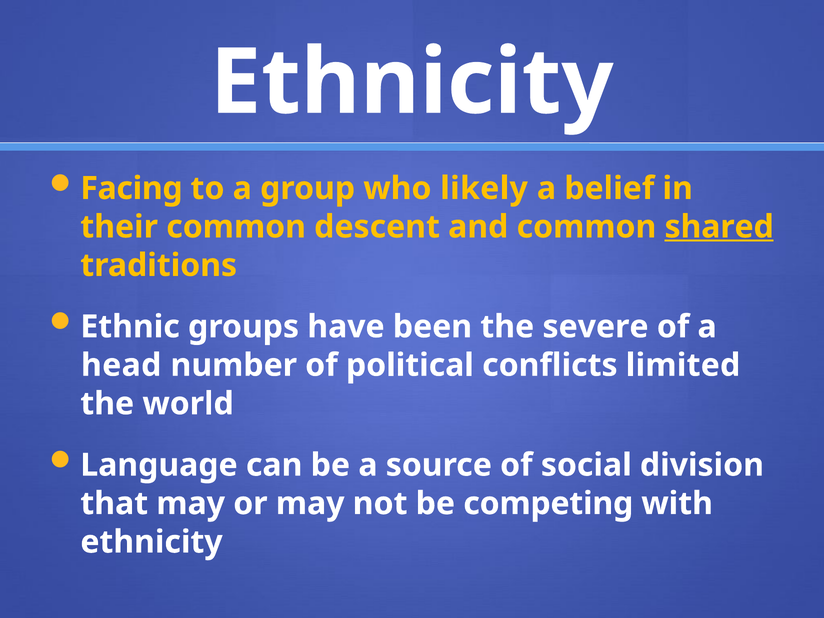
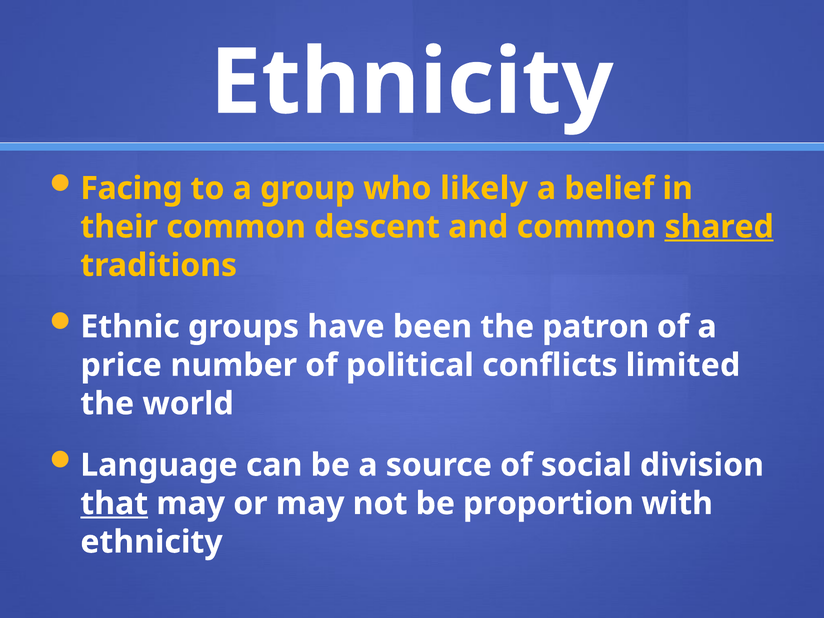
severe: severe -> patron (596, 327)
head: head -> price (121, 365)
that underline: none -> present (114, 504)
competing: competing -> proportion (548, 504)
